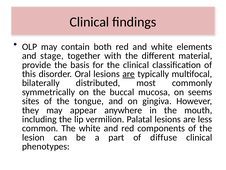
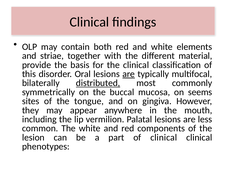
stage: stage -> striae (52, 56)
distributed underline: none -> present (98, 83)
of diffuse: diffuse -> clinical (164, 137)
